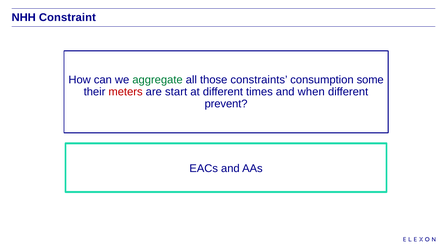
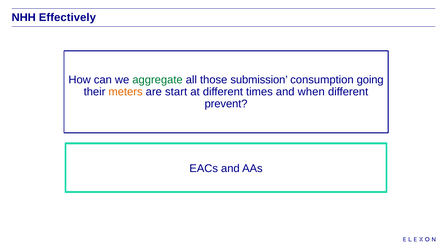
Constraint: Constraint -> Effectively (67, 18)
constraints: constraints -> submission (259, 80)
some: some -> going (370, 80)
meters colour: red -> orange (126, 92)
